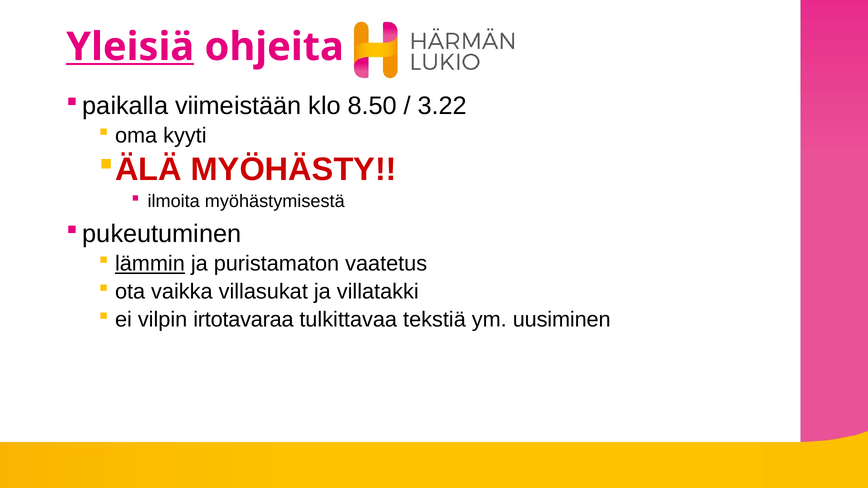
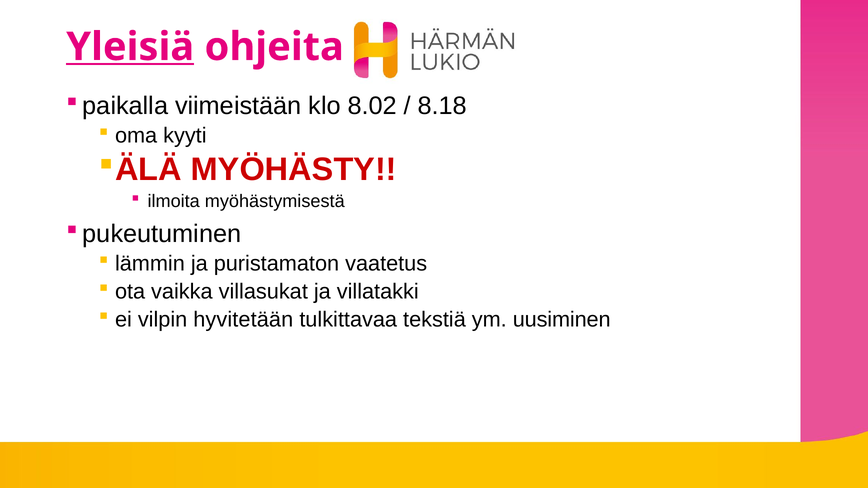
8.50: 8.50 -> 8.02 (372, 106)
3.22: 3.22 -> 8.18 (442, 106)
lämmin underline: present -> none (150, 264)
irtotavaraa: irtotavaraa -> hyvitetään (243, 320)
